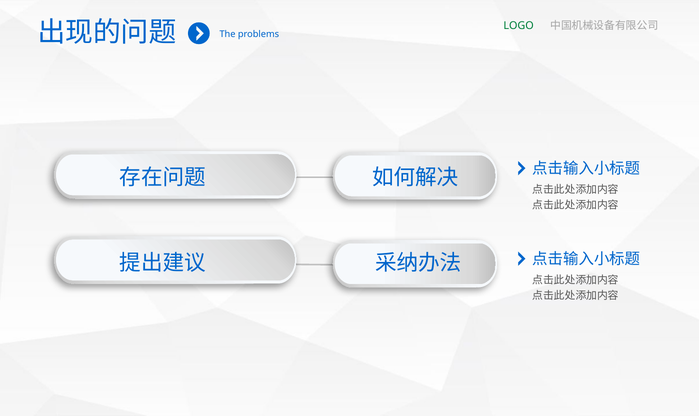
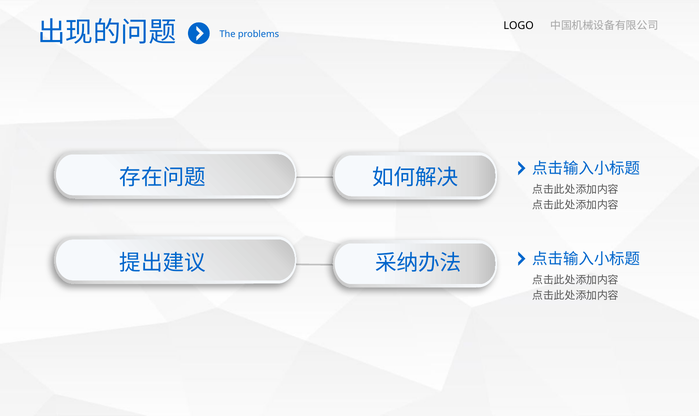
LOGO colour: green -> black (519, 26)
